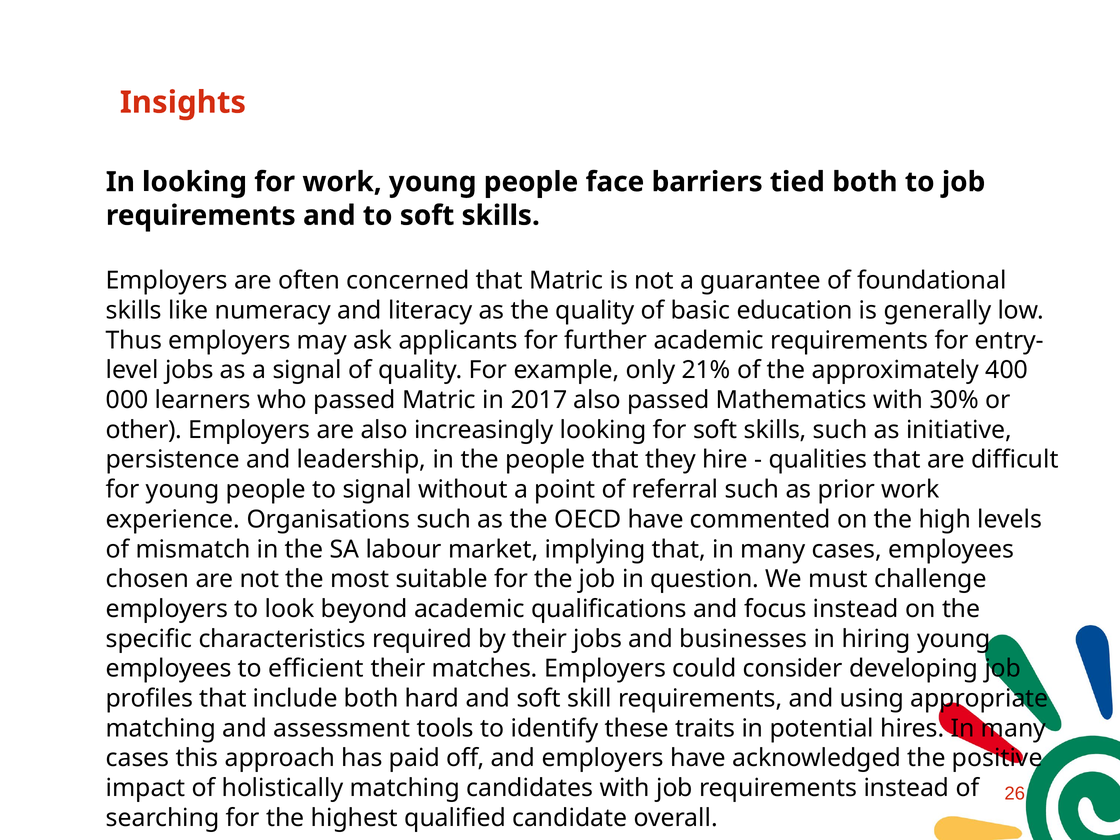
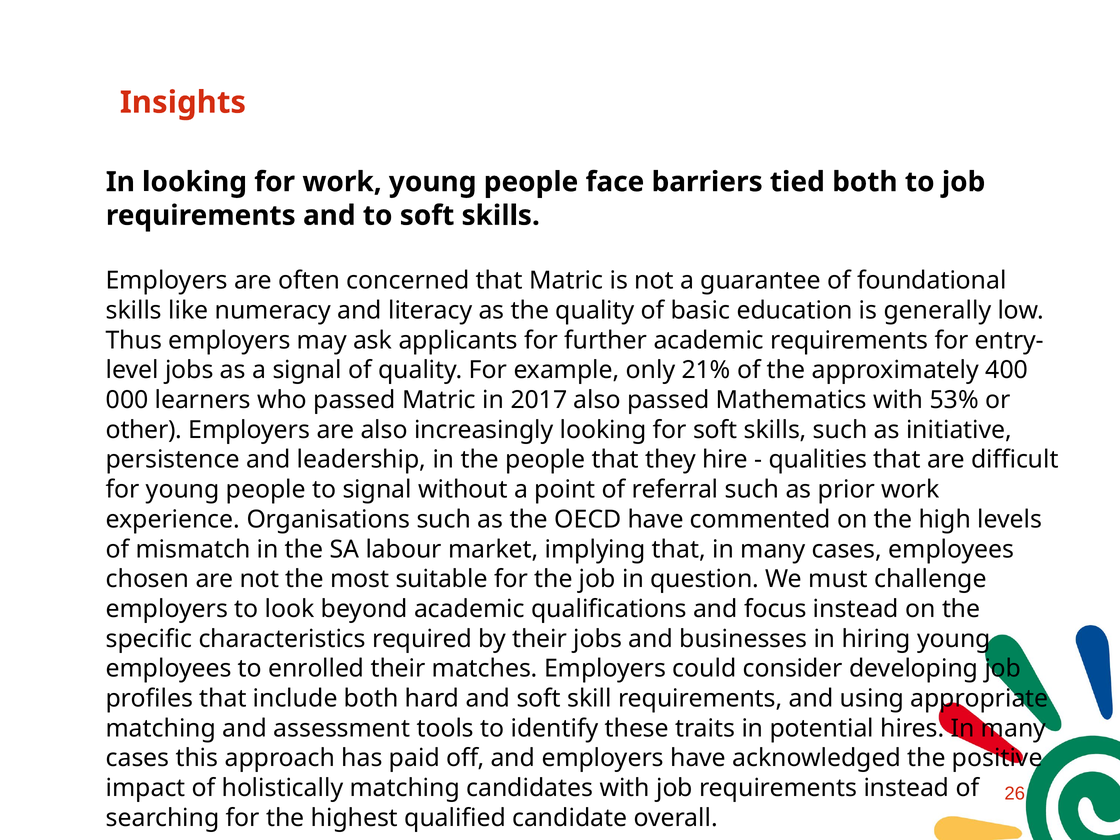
30%: 30% -> 53% (954, 400)
efficient: efficient -> enrolled (316, 669)
